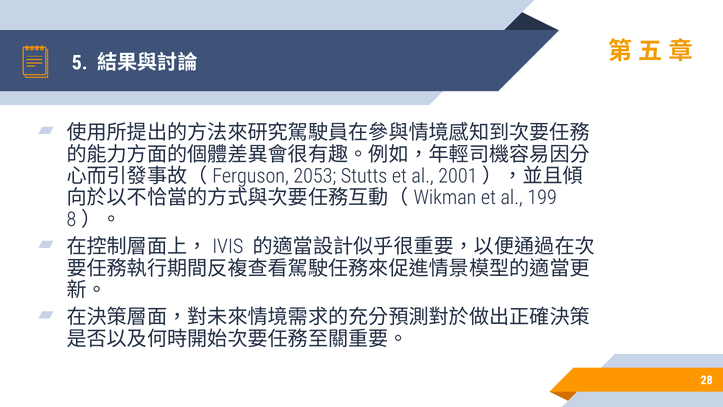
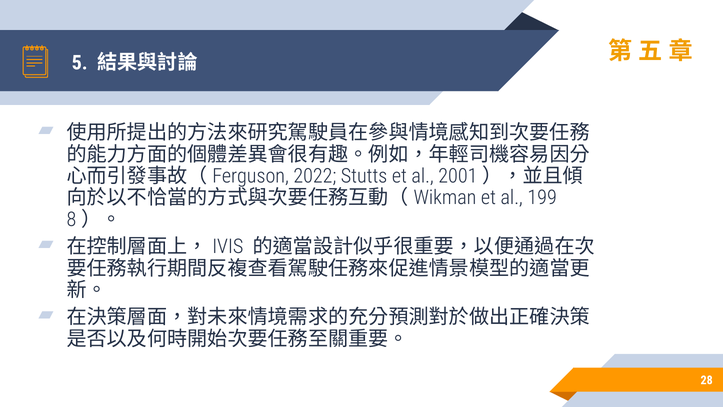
2053: 2053 -> 2022 (315, 176)
